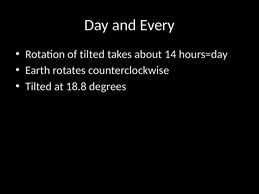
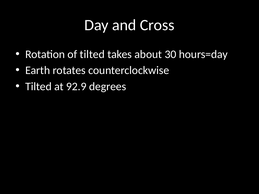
Every: Every -> Cross (157, 25)
14: 14 -> 30 (170, 54)
18.8: 18.8 -> 92.9 (76, 87)
